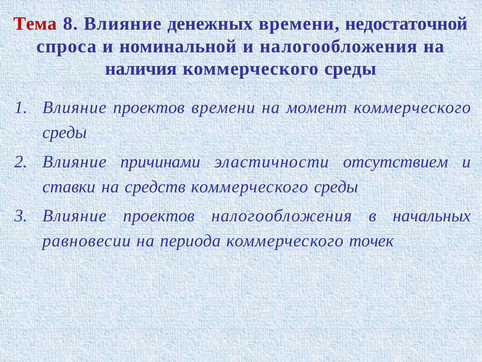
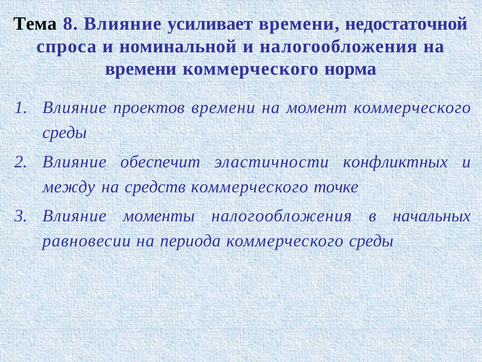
Тема colour: red -> black (35, 24)
денежных: денежных -> усиливает (210, 24)
наличия: наличия -> времени (141, 69)
среды: среды -> норма (351, 69)
причинами: причинами -> обеспечит (160, 161)
отсутствием: отсутствием -> конфликтных (396, 161)
ставки: ставки -> между (69, 186)
среды: среды -> точке (336, 186)
проектов: проектов -> моменты (159, 215)
точек: точек -> среды (371, 241)
